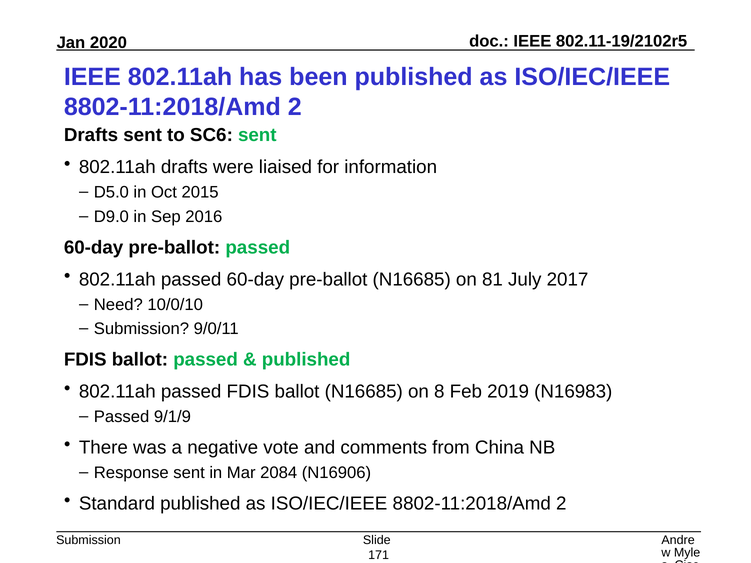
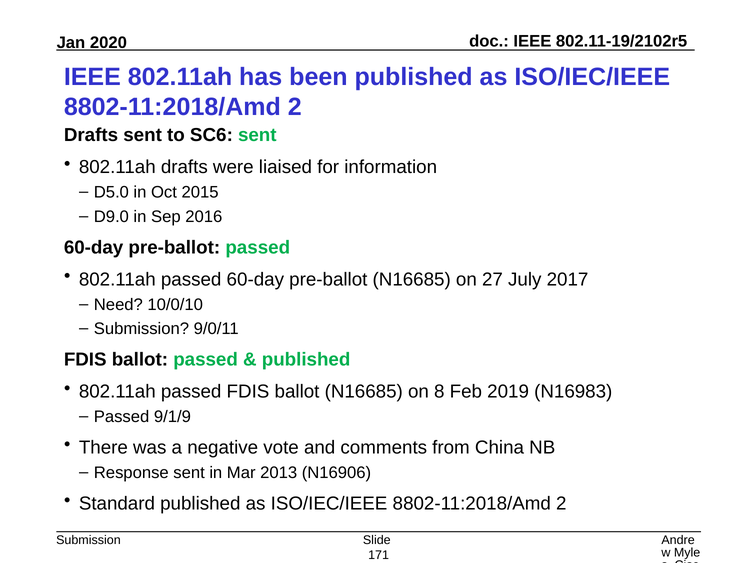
81: 81 -> 27 (492, 279)
2084: 2084 -> 2013 (279, 473)
